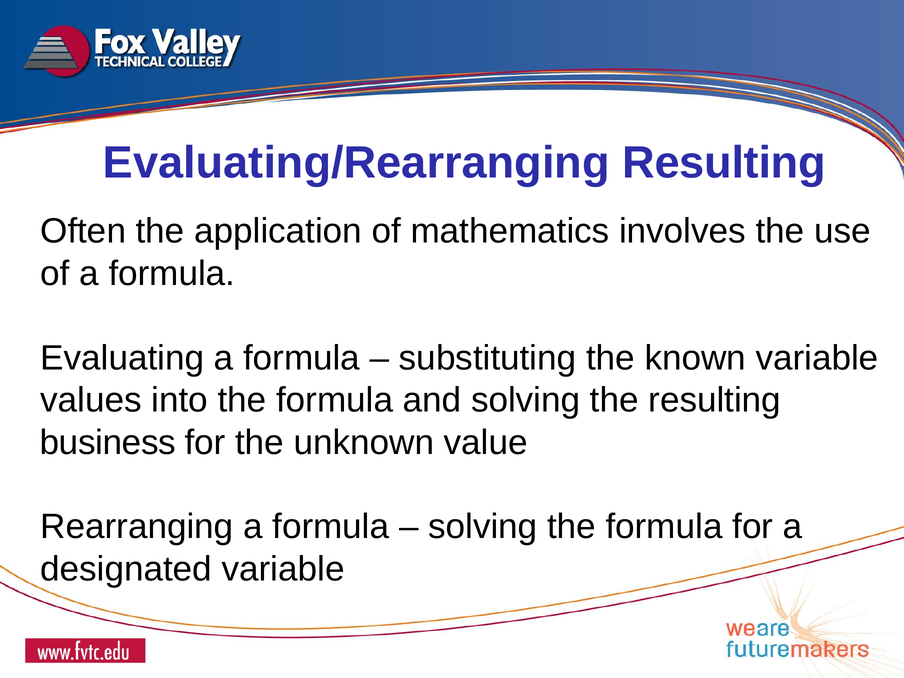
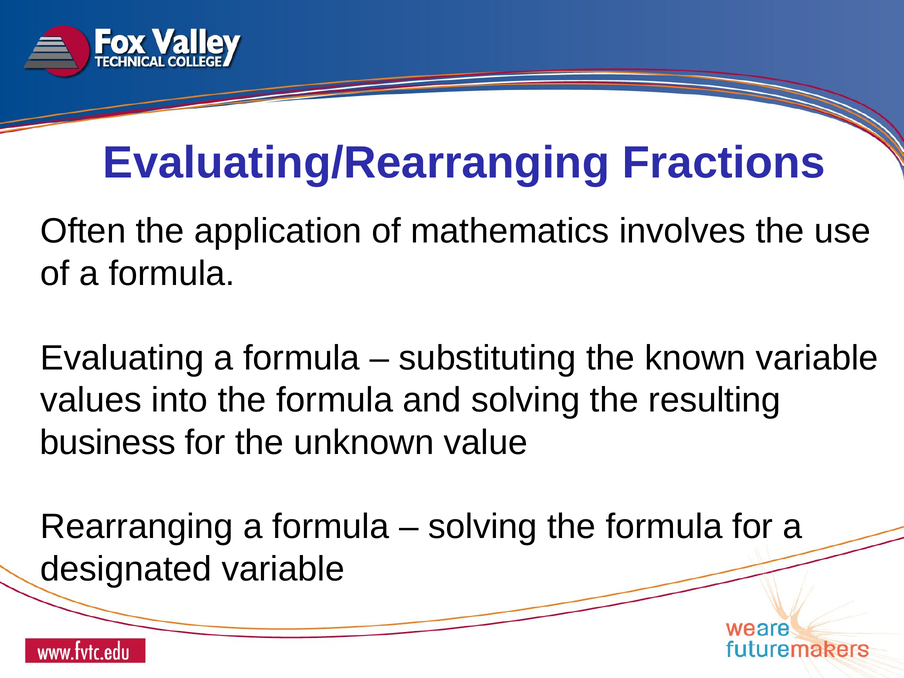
Evaluating/Rearranging Resulting: Resulting -> Fractions (724, 163)
